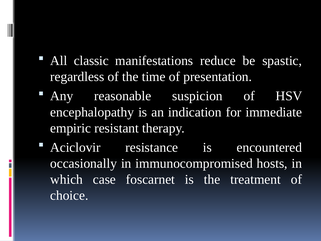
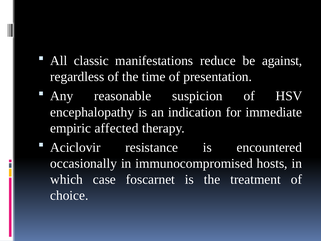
spastic: spastic -> against (282, 61)
resistant: resistant -> affected (117, 128)
